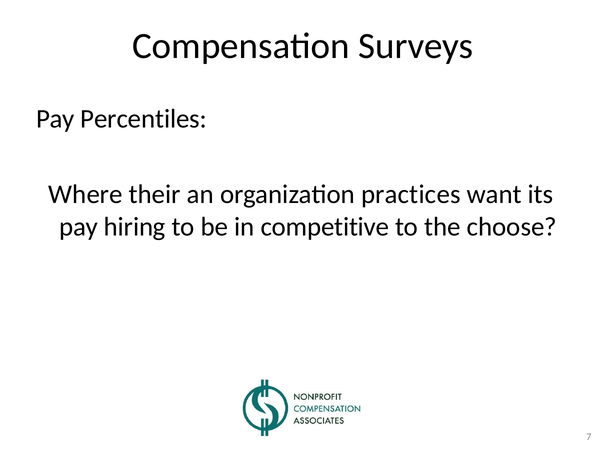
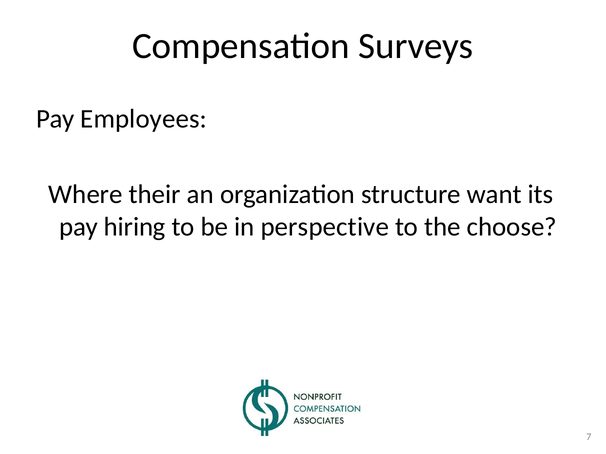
Percentiles: Percentiles -> Employees (144, 119)
practices: practices -> structure (411, 195)
competitive: competitive -> perspective (325, 227)
